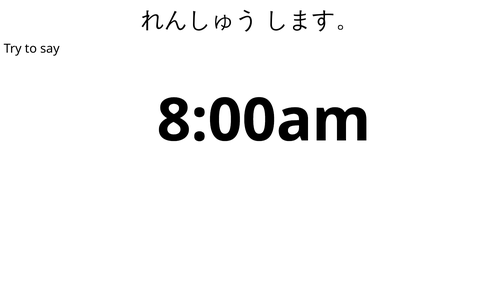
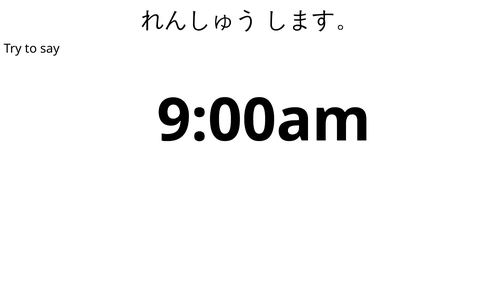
8:00am: 8:00am -> 9:00am (264, 121)
